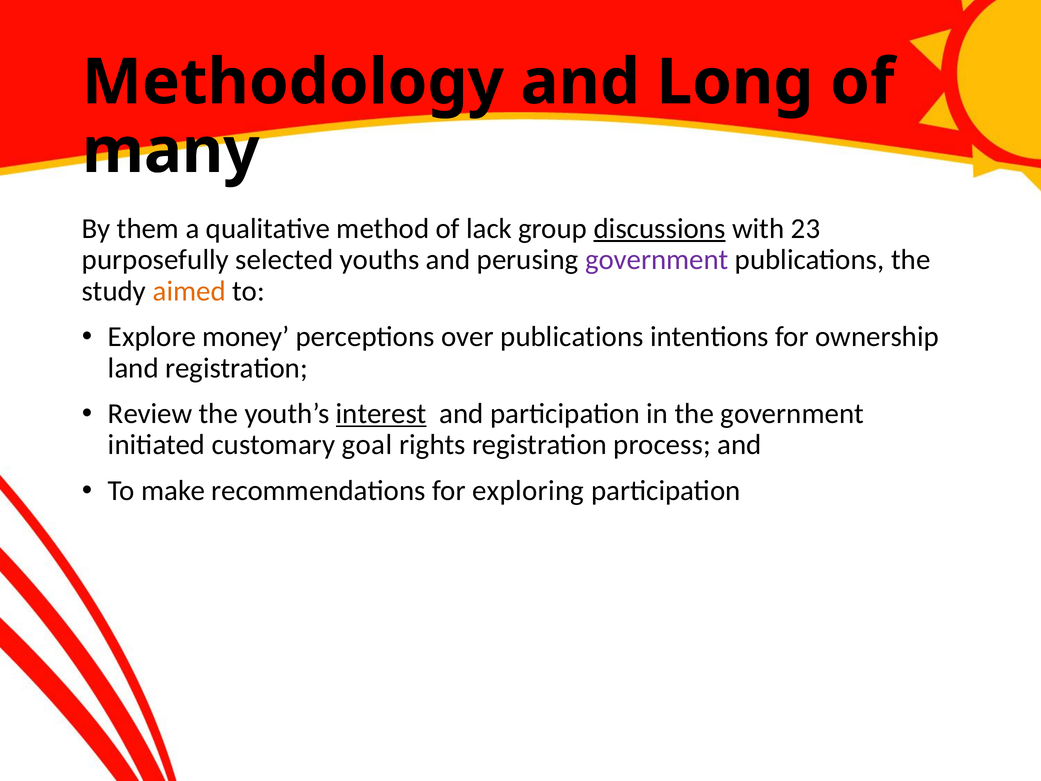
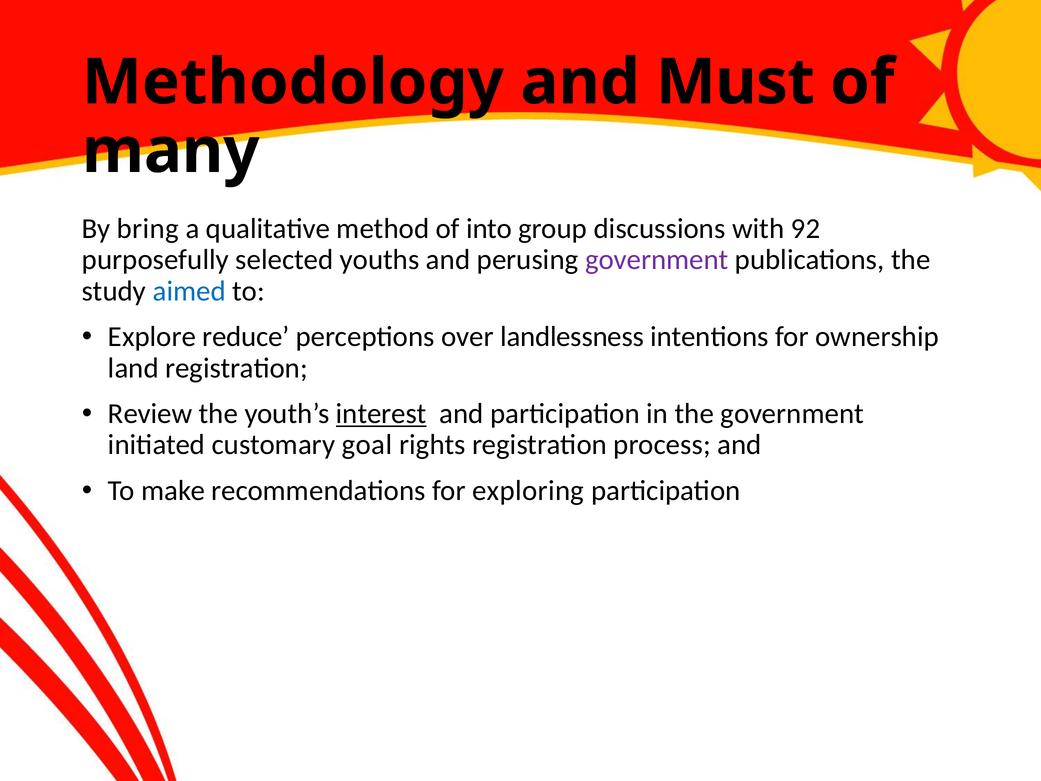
Long: Long -> Must (735, 82)
them: them -> bring (148, 228)
lack: lack -> into (489, 228)
discussions underline: present -> none (660, 228)
23: 23 -> 92 (805, 228)
aimed colour: orange -> blue (189, 291)
money: money -> reduce (246, 337)
over publications: publications -> landlessness (572, 337)
